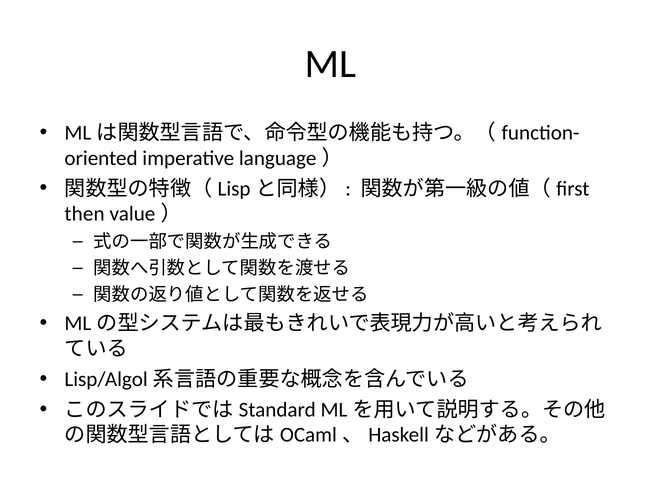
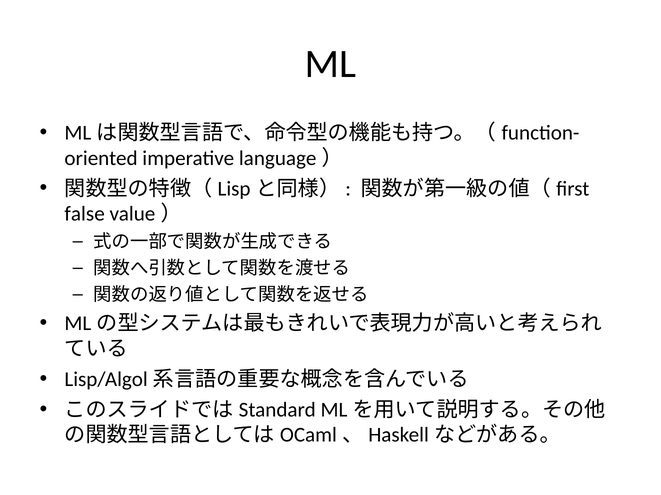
then: then -> false (85, 214)
